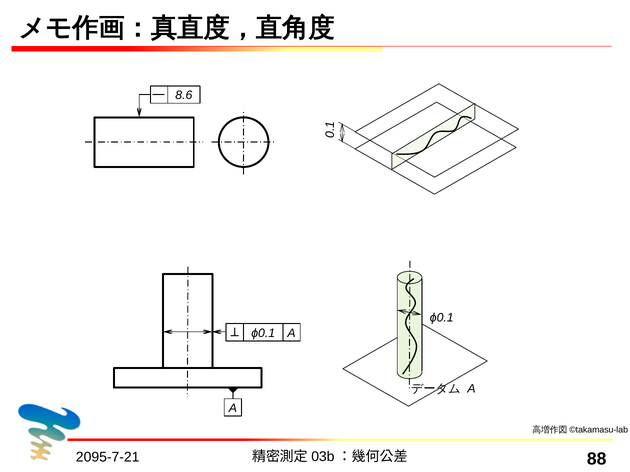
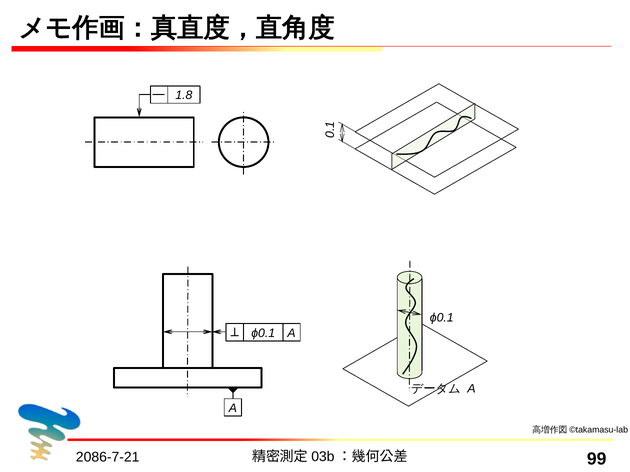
8.6: 8.6 -> 1.8 (184, 95)
2095-7-21: 2095-7-21 -> 2086-7-21 (108, 458)
88: 88 -> 99 (597, 460)
